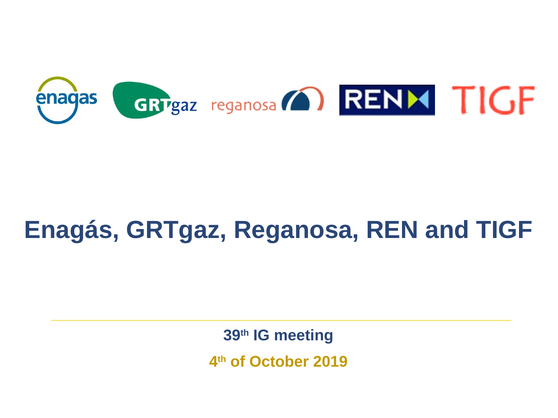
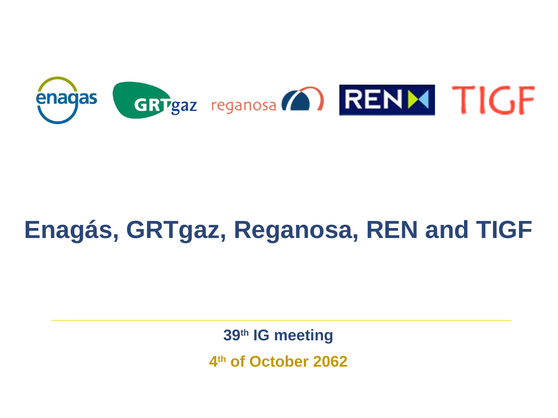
2019: 2019 -> 2062 (330, 362)
